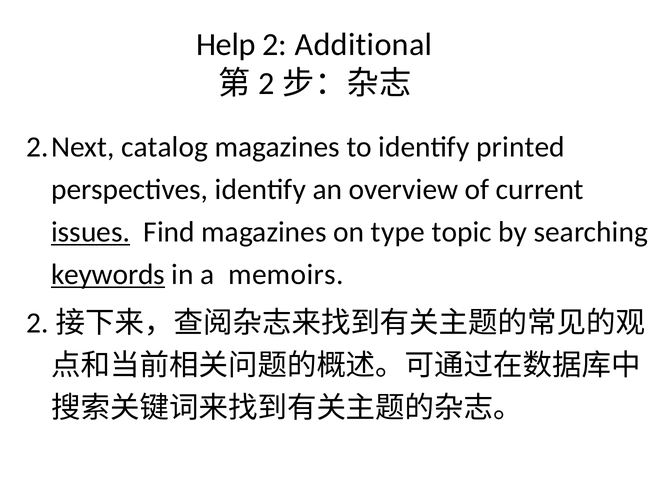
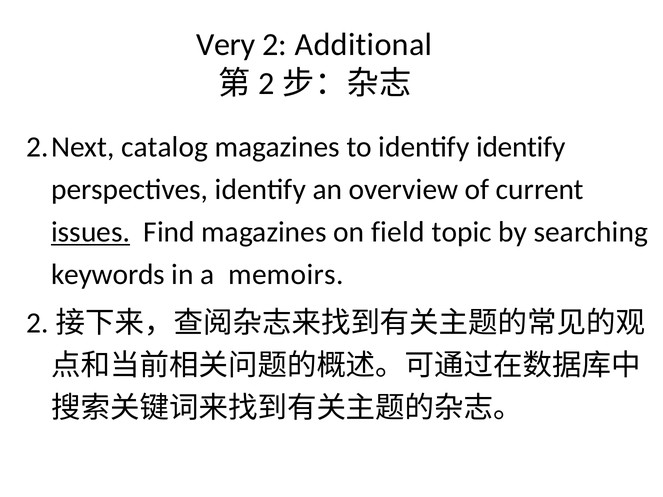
Help: Help -> Very (226, 45)
identify printed: printed -> identify (521, 147)
type: type -> field (398, 232)
keywords underline: present -> none (108, 275)
